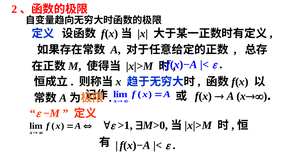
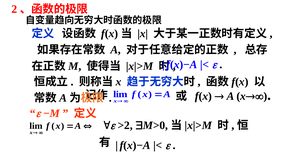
>1: >1 -> >2 (125, 126)
